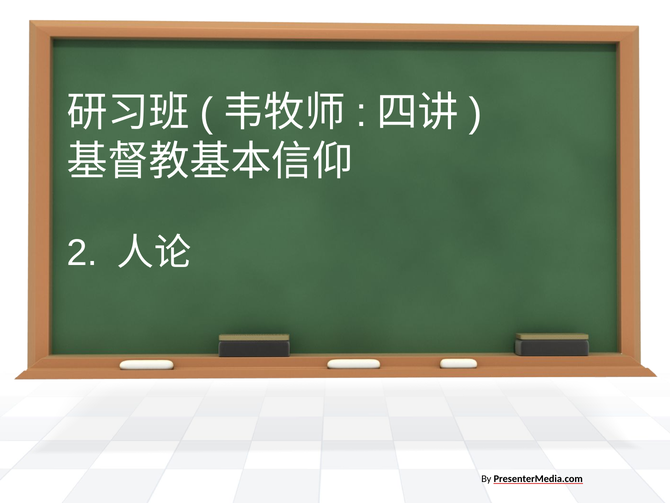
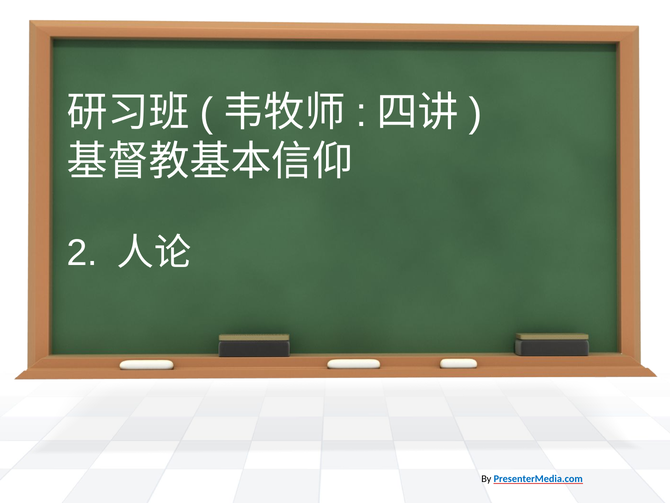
PresenterMedia.com colour: black -> blue (538, 479)
